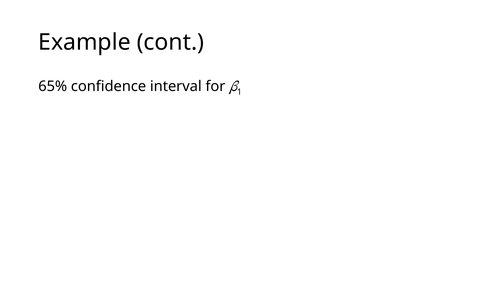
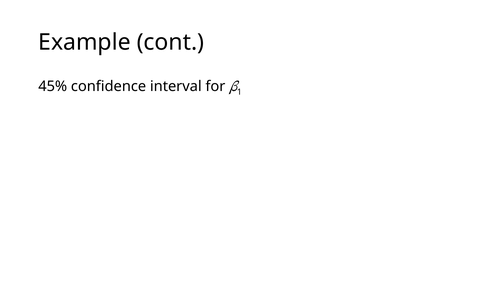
65%: 65% -> 45% (53, 87)
